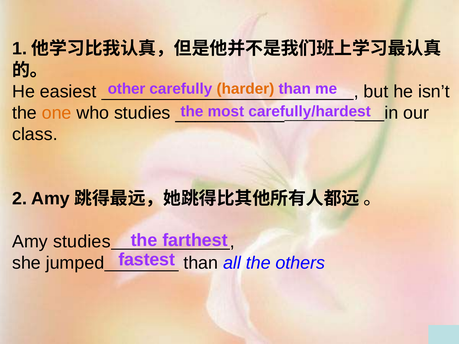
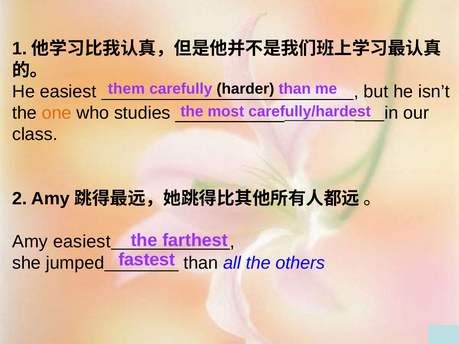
other: other -> them (126, 89)
harder colour: orange -> black (245, 89)
Amy studies: studies -> easiest (82, 242)
